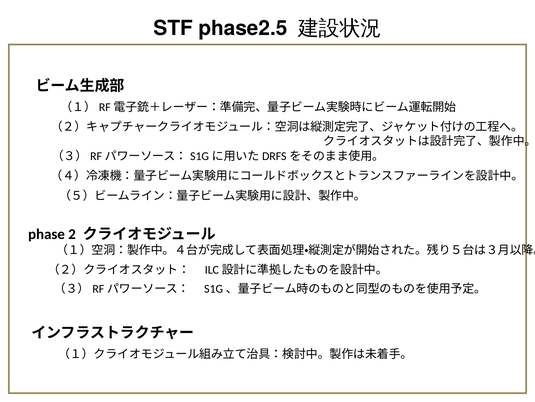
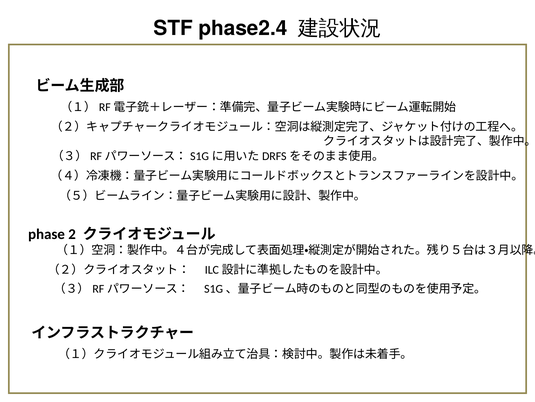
phase2.5: phase2.5 -> phase2.4 (243, 28)
